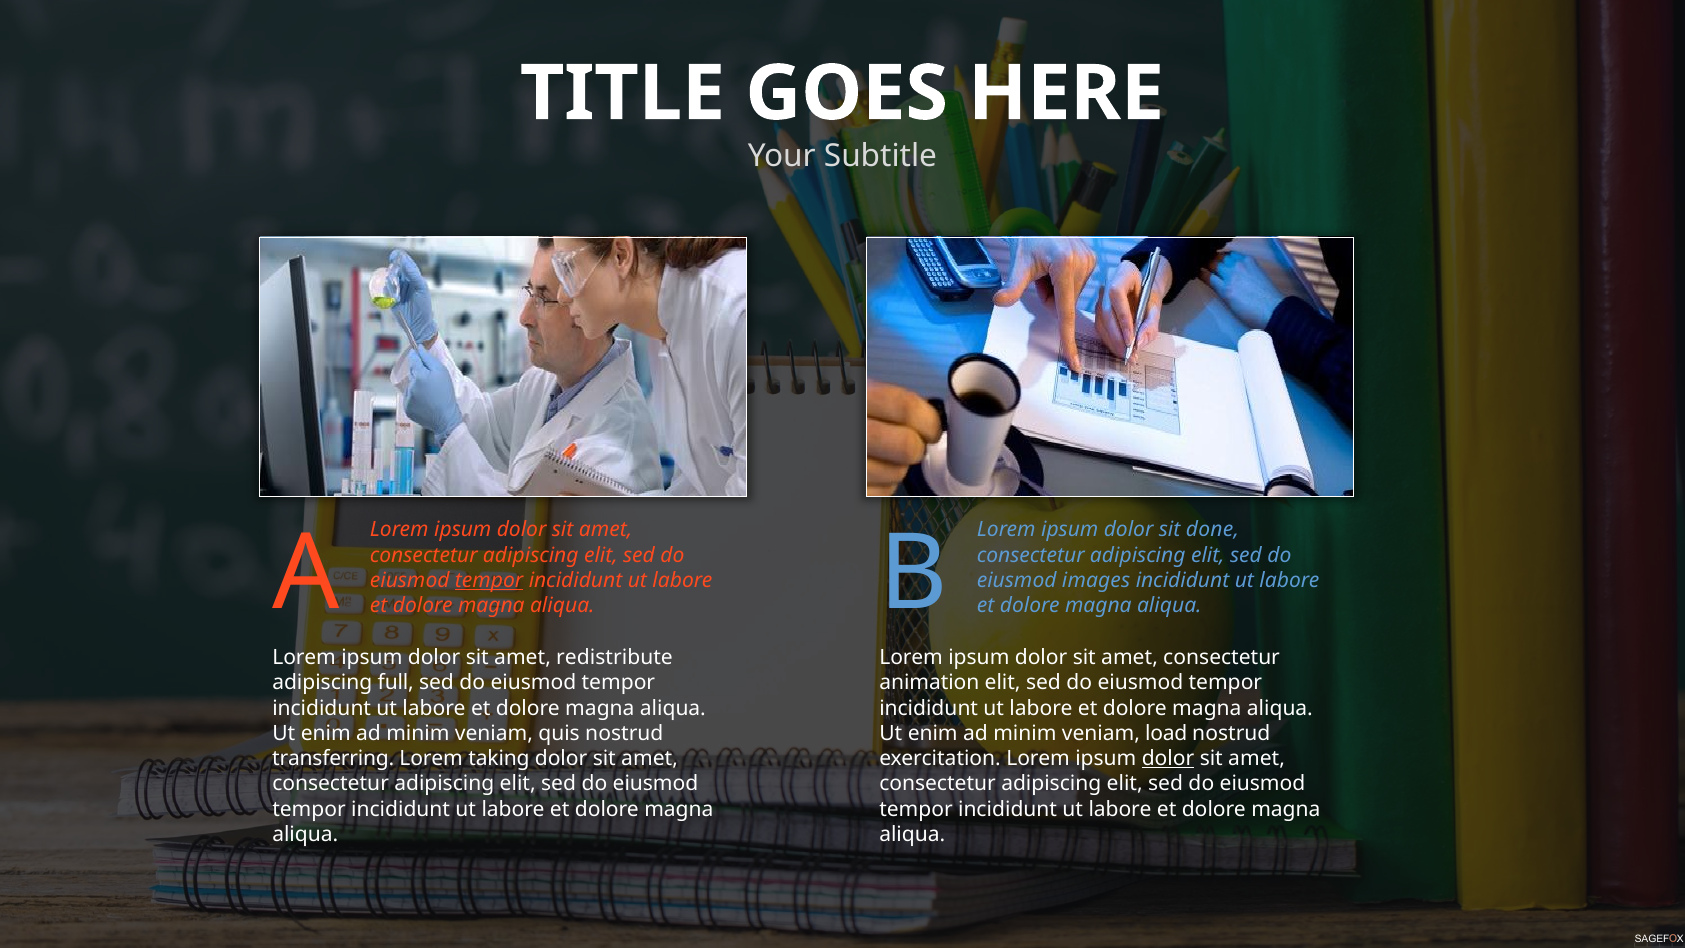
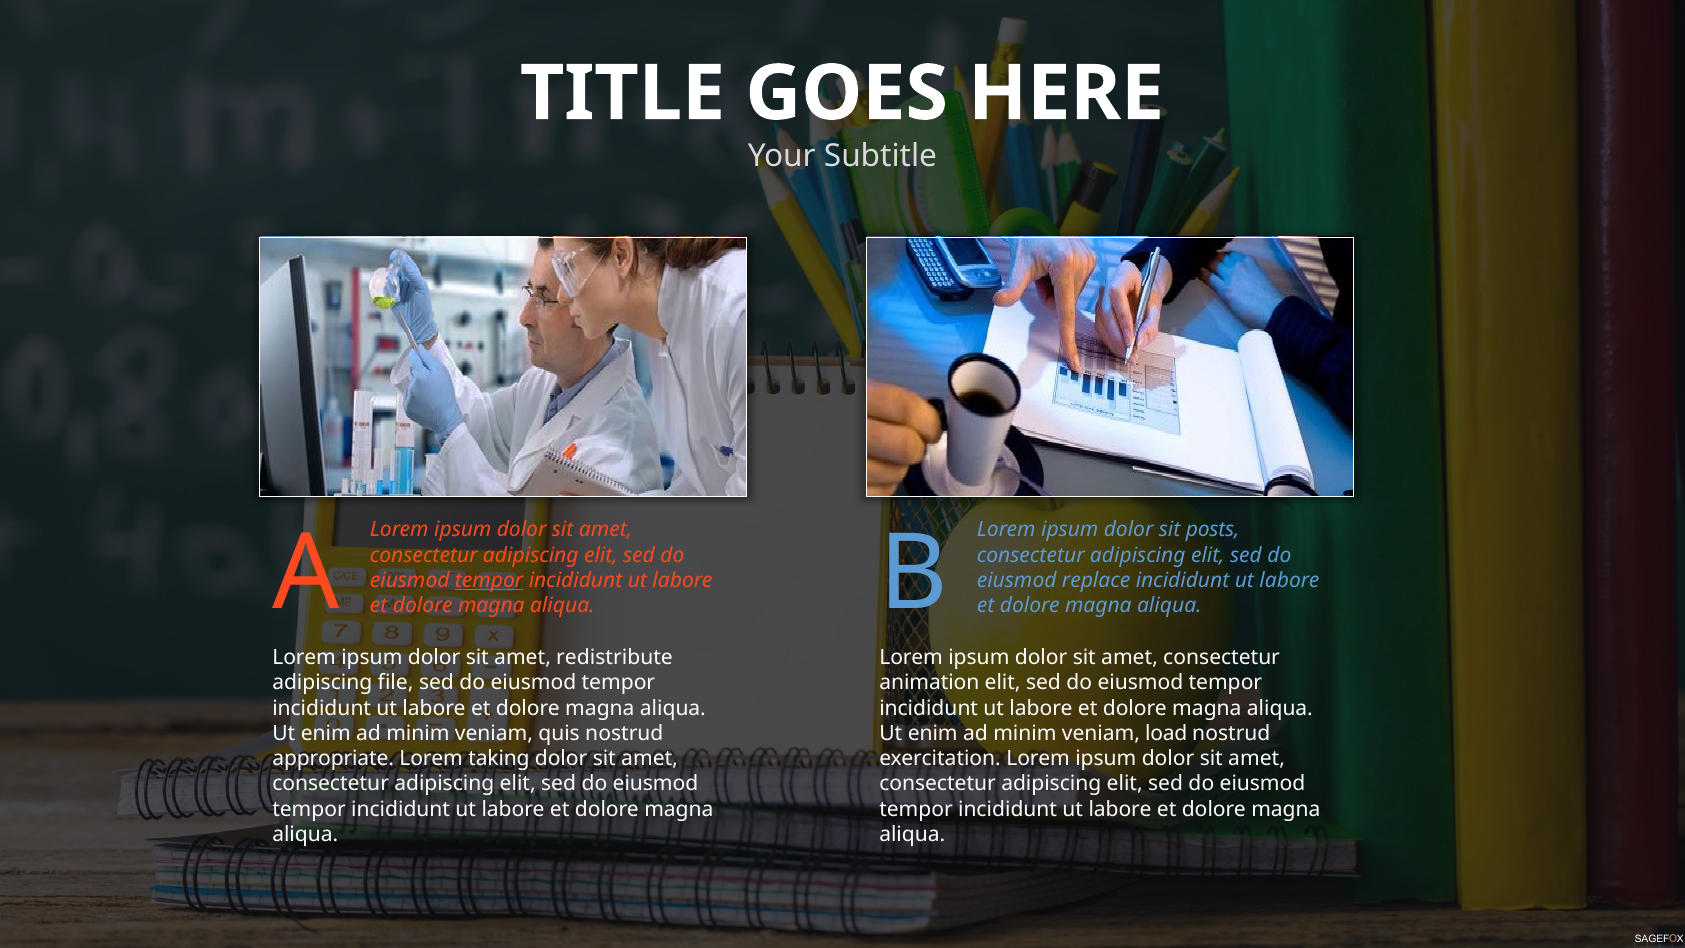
done: done -> posts (1213, 530)
images: images -> replace (1096, 580)
full: full -> file (396, 683)
transferring: transferring -> appropriate (333, 759)
dolor underline: present -> none (1168, 759)
